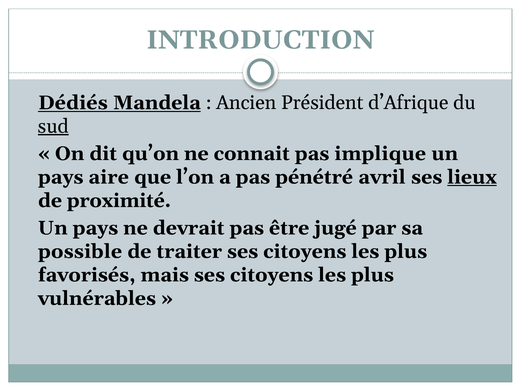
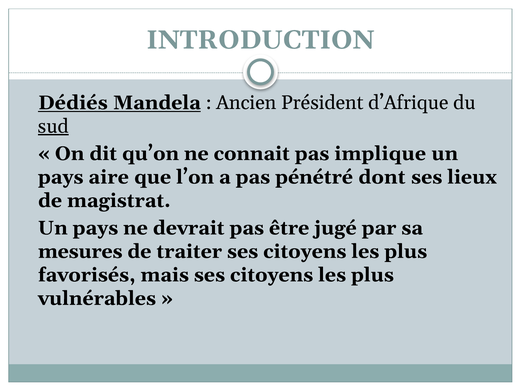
avril: avril -> dont (382, 177)
lieux underline: present -> none (472, 177)
proximité: proximité -> magistrat (119, 200)
possible: possible -> mesures (80, 251)
